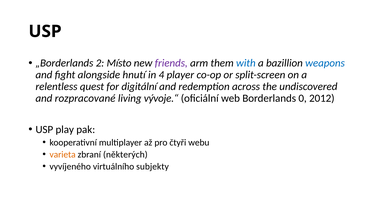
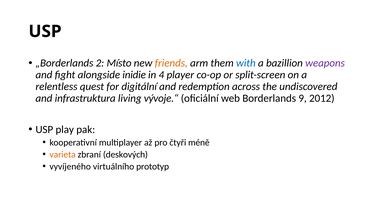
friends colour: purple -> orange (171, 63)
weapons colour: blue -> purple (325, 63)
hnutí: hnutí -> inidie (134, 75)
rozpracované: rozpracované -> infrastruktura (85, 98)
0: 0 -> 9 (303, 98)
webu: webu -> méně (199, 143)
některých: některých -> deskových (125, 155)
subjekty: subjekty -> prototyp (153, 167)
